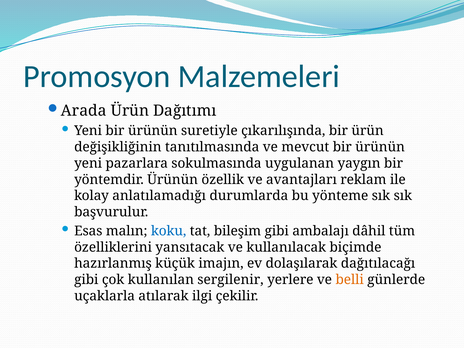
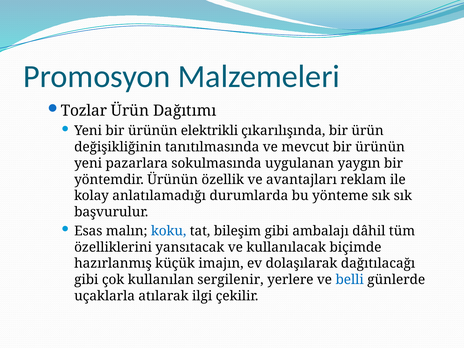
Arada: Arada -> Tozlar (84, 111)
suretiyle: suretiyle -> elektrikli (209, 131)
belli colour: orange -> blue (350, 280)
